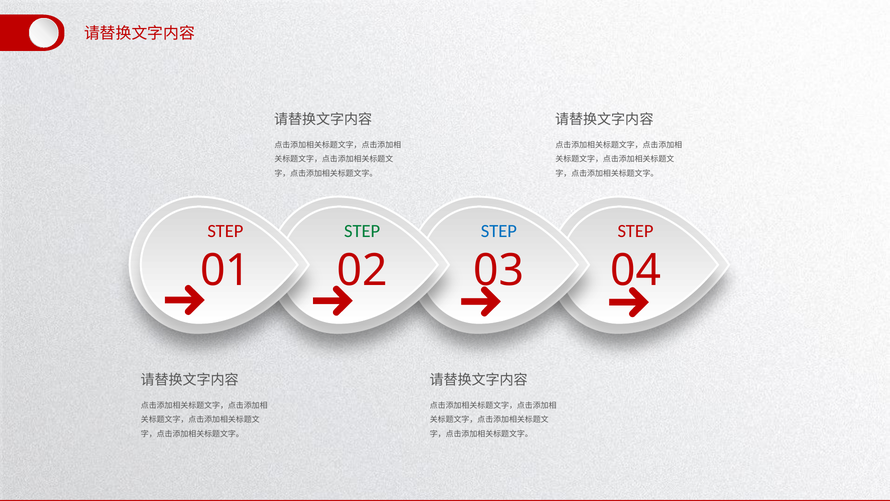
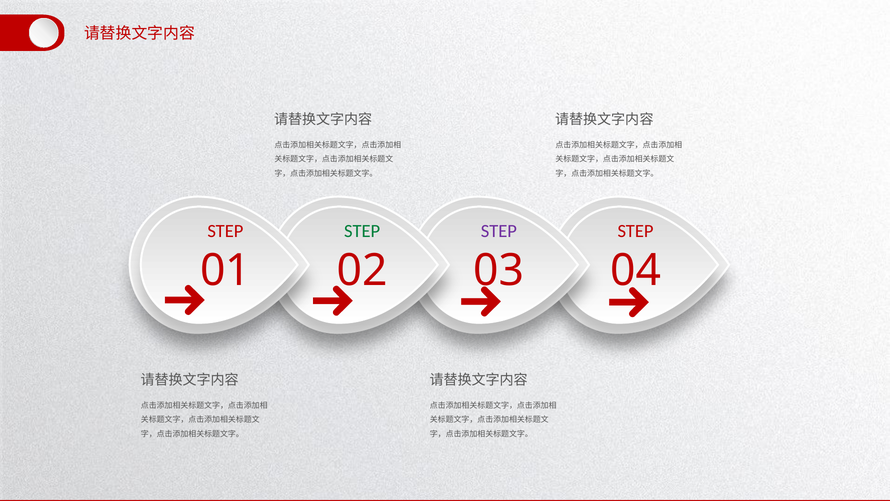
STEP colour: blue -> purple (499, 231)
